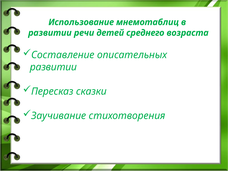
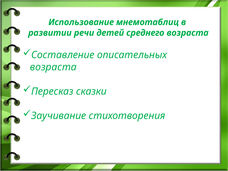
развитии: развитии -> возраста (53, 67)
